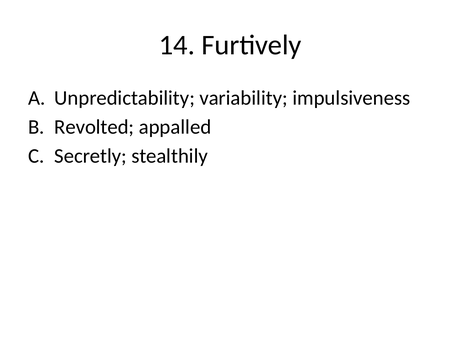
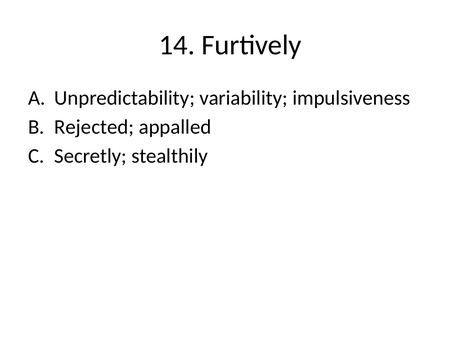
Revolted: Revolted -> Rejected (94, 127)
